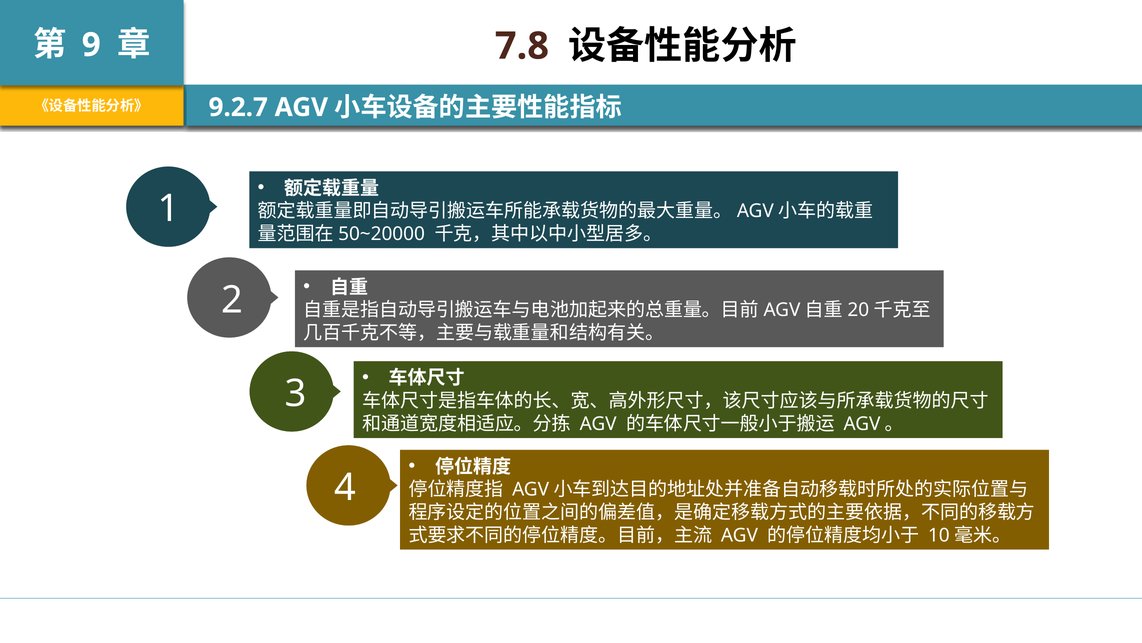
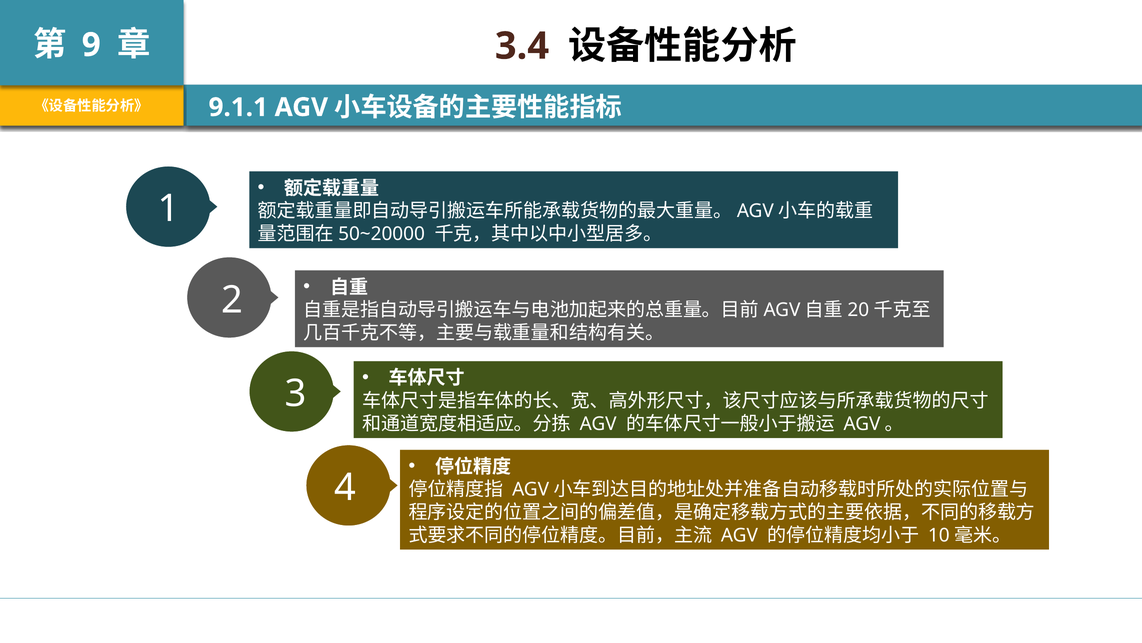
7.8: 7.8 -> 3.4 (522, 46)
9.2.7: 9.2.7 -> 9.1.1 (238, 107)
